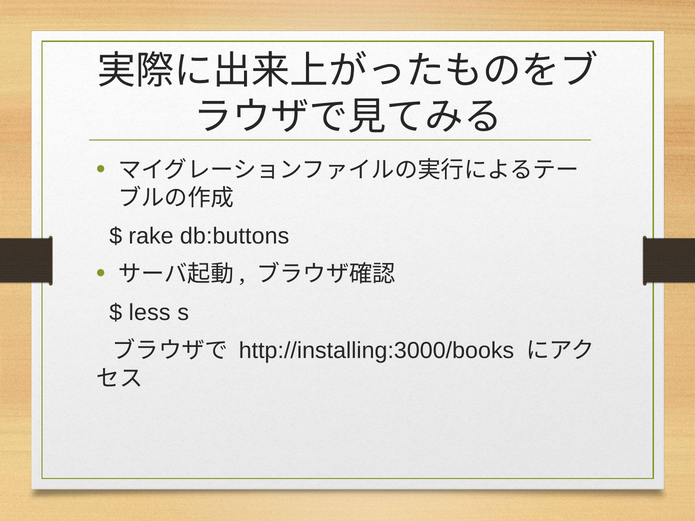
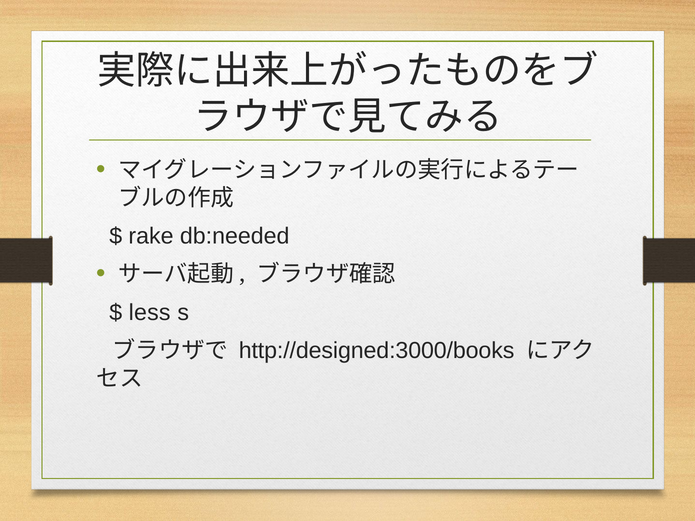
db:buttons: db:buttons -> db:needed (235, 236)
http://installing:3000/books: http://installing:3000/books -> http://designed:3000/books (377, 351)
